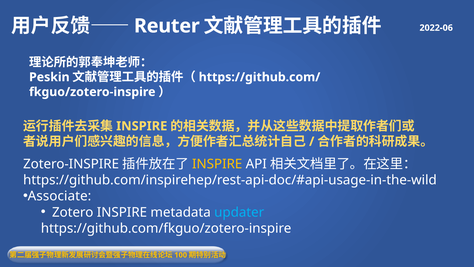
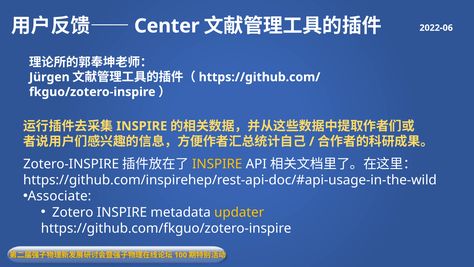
Reuter: Reuter -> Center (167, 26)
Peskin: Peskin -> Jürgen (49, 77)
updater colour: light blue -> yellow (239, 212)
